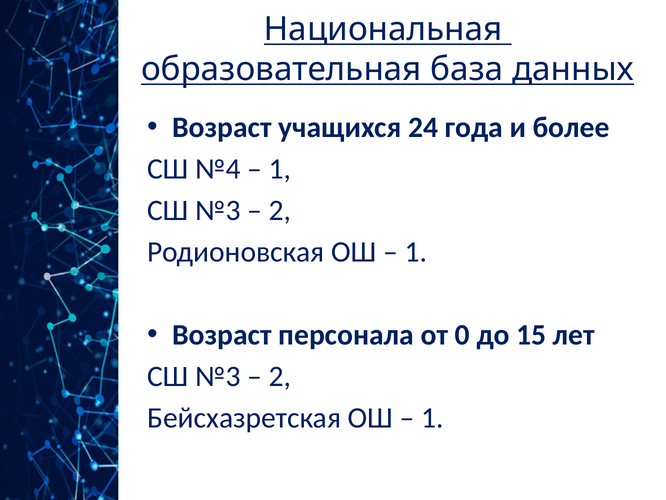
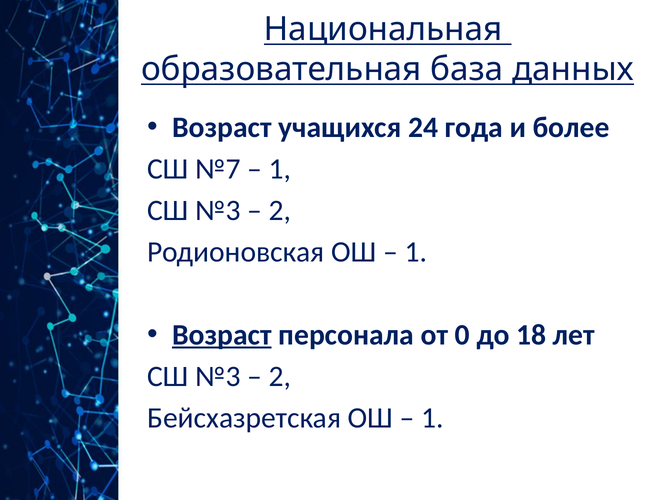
№4: №4 -> №7 (218, 169)
Возраст underline: none -> present (222, 335)
15: 15 -> 18 (531, 335)
